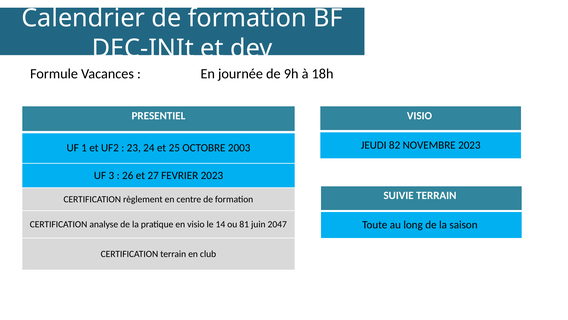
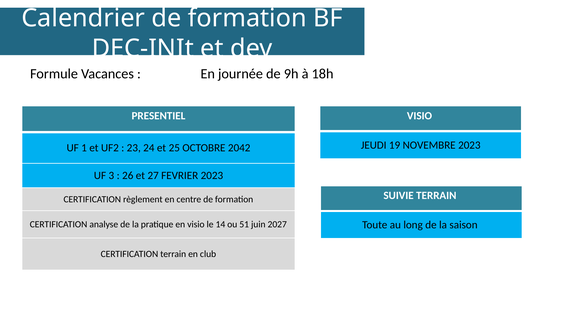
82: 82 -> 19 (395, 145)
2003: 2003 -> 2042 (239, 148)
81: 81 -> 51 (244, 224)
2047: 2047 -> 2027 (277, 224)
